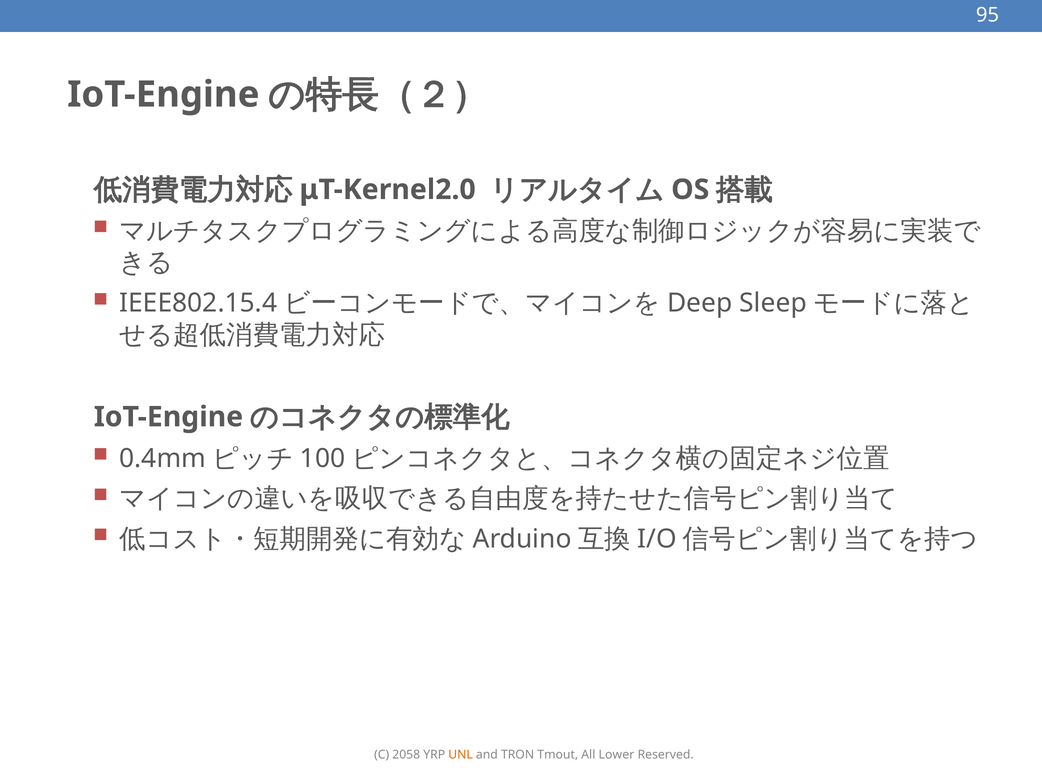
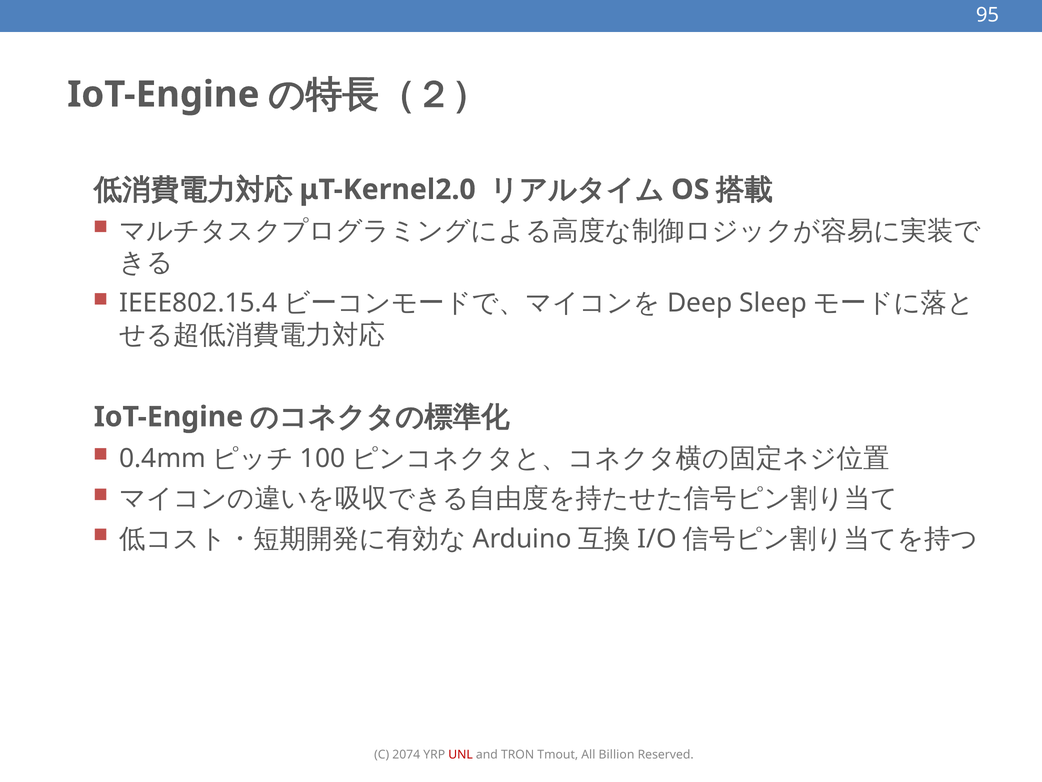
2058: 2058 -> 2074 (406, 754)
UNL colour: orange -> red (461, 754)
Lower: Lower -> Billion (616, 754)
